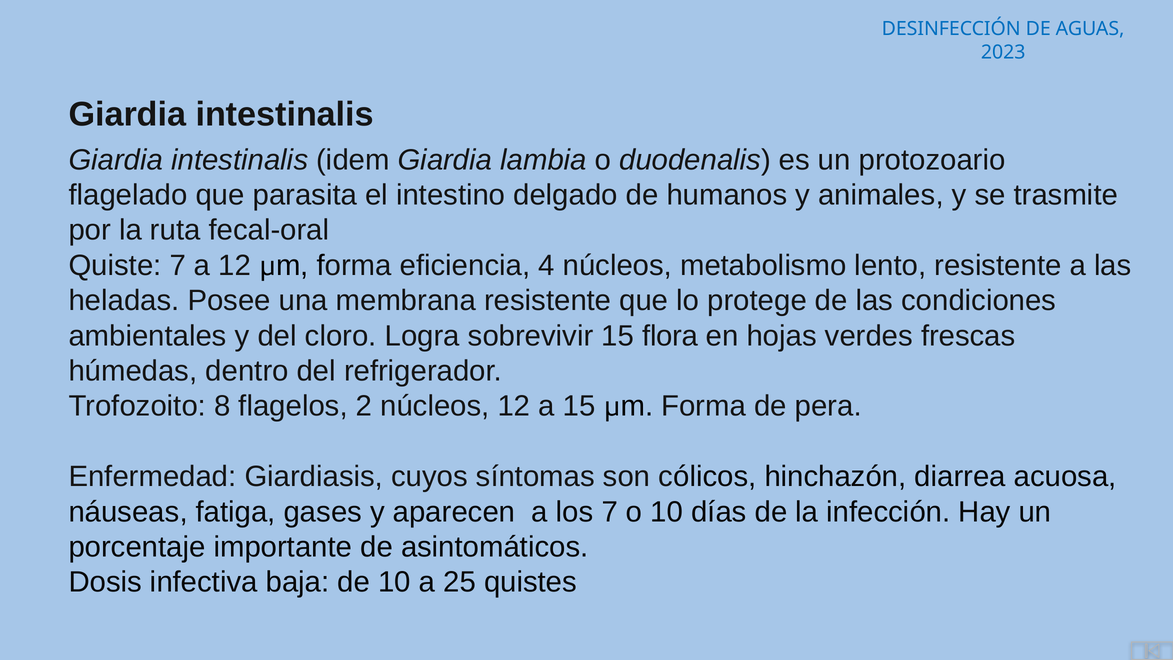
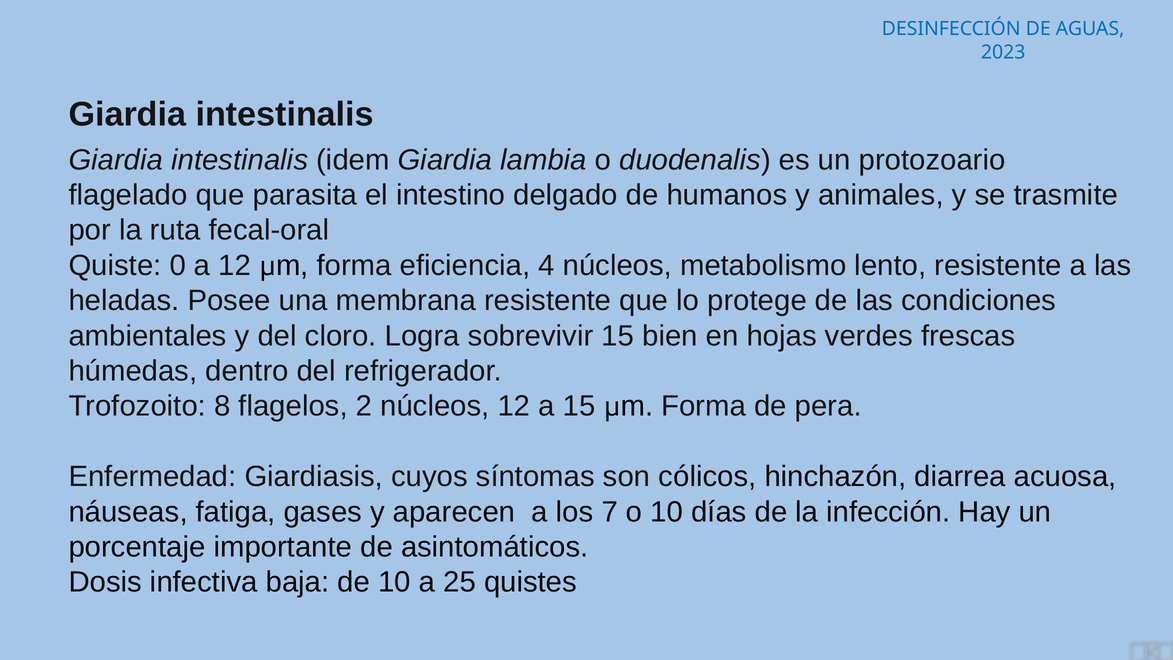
Quiste 7: 7 -> 0 (178, 265)
flora: flora -> bien (670, 336)
